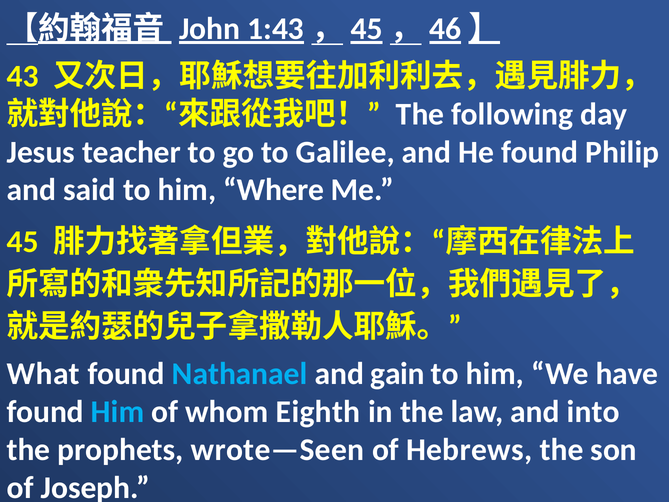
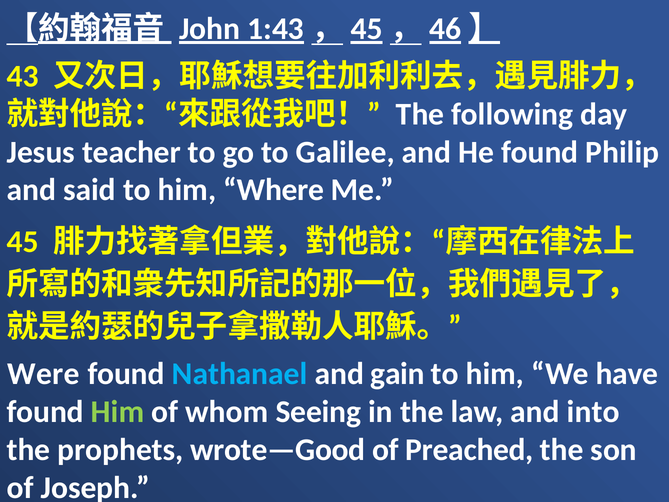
What: What -> Were (43, 374)
Him colour: light blue -> light green (118, 412)
Eighth: Eighth -> Seeing (318, 412)
wrote—Seen: wrote—Seen -> wrote—Good (278, 450)
Hebrews: Hebrews -> Preached (469, 450)
